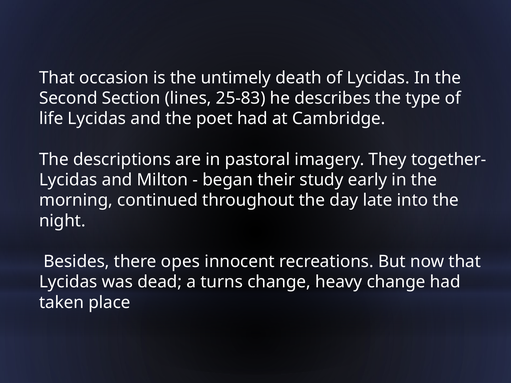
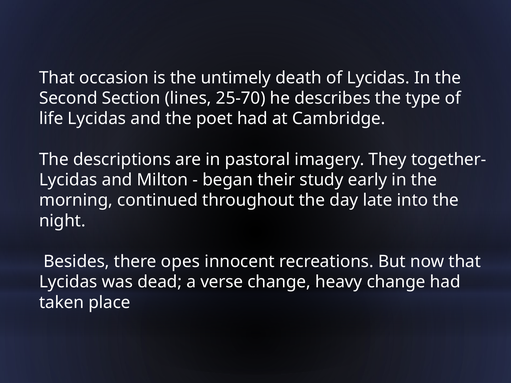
25-83: 25-83 -> 25-70 (241, 98)
turns: turns -> verse (222, 282)
